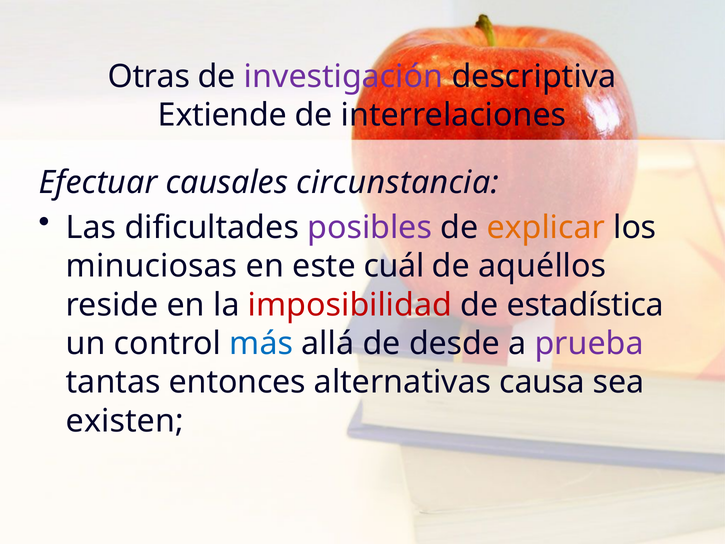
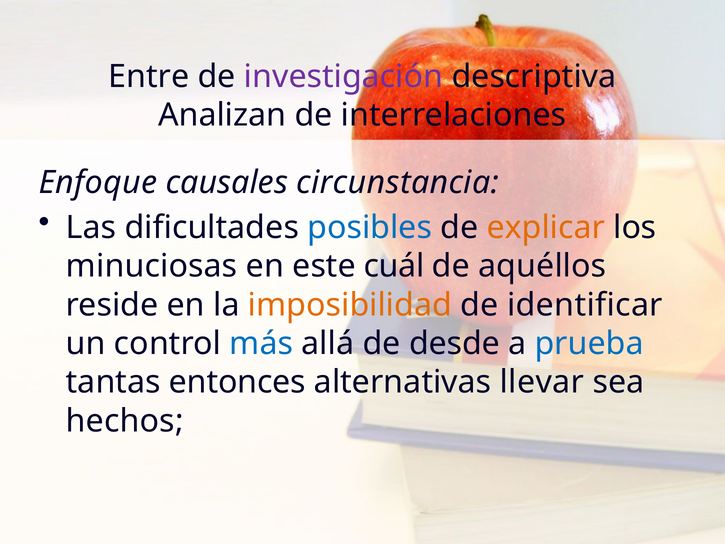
Otras: Otras -> Entre (149, 77)
Extiende: Extiende -> Analizan (222, 115)
Efectuar: Efectuar -> Enfoque (98, 182)
posibles colour: purple -> blue (370, 227)
imposibilidad colour: red -> orange (350, 305)
estadística: estadística -> identificar (585, 305)
prueba colour: purple -> blue (589, 343)
causa: causa -> llevar (542, 382)
existen: existen -> hechos (125, 421)
